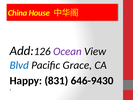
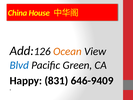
Ocean colour: purple -> orange (67, 51)
Grace: Grace -> Green (77, 65)
646-9430: 646-9430 -> 646-9409 (92, 80)
